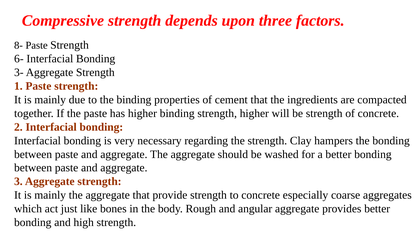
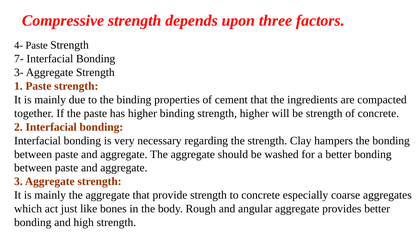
8-: 8- -> 4- (19, 46)
6-: 6- -> 7- (19, 59)
